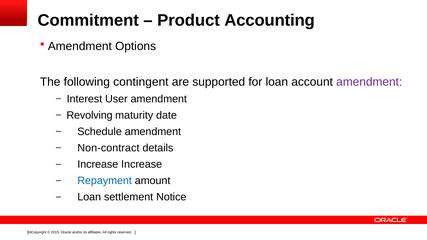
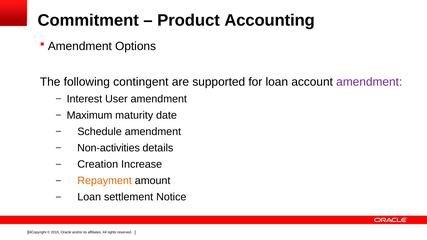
Revolving: Revolving -> Maximum (90, 115)
Non-contract: Non-contract -> Non-activities (109, 148)
Increase: Increase -> Creation (98, 164)
Repayment colour: blue -> orange (105, 181)
